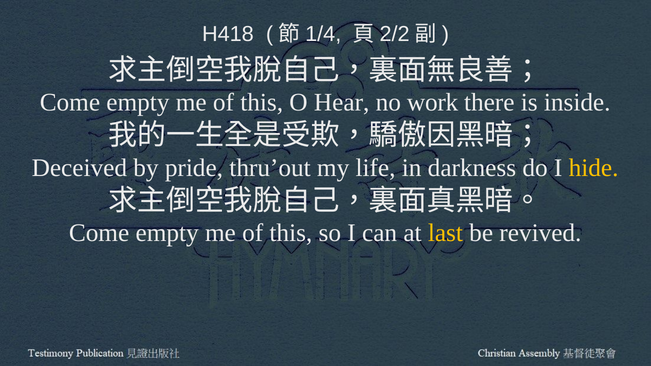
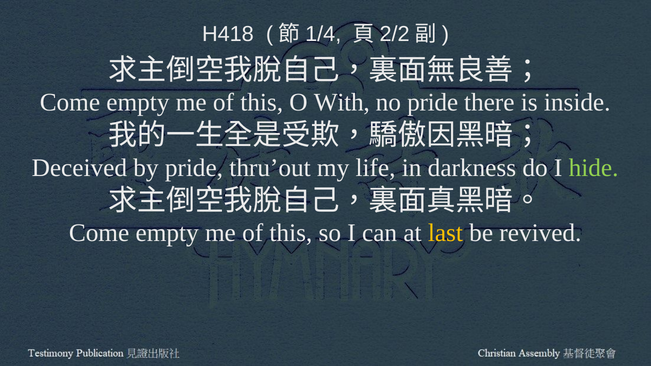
Hear: Hear -> With (342, 103)
no work: work -> pride (433, 103)
hide colour: yellow -> light green (594, 168)
